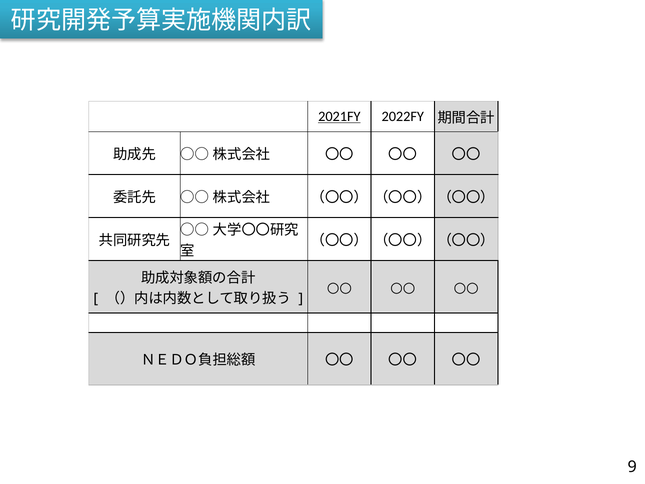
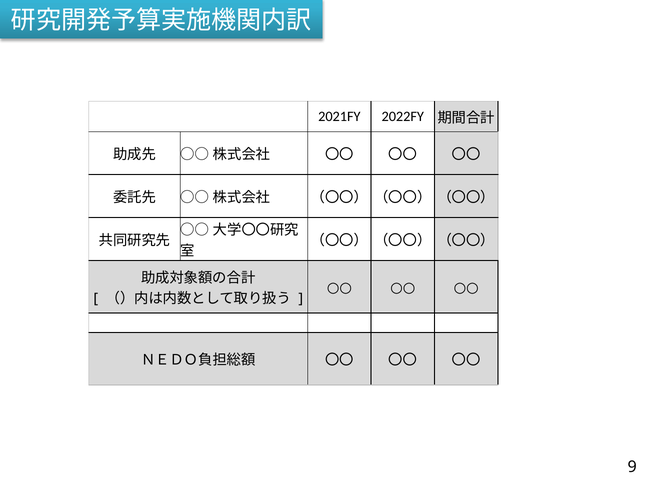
2021FY underline: present -> none (339, 117)
